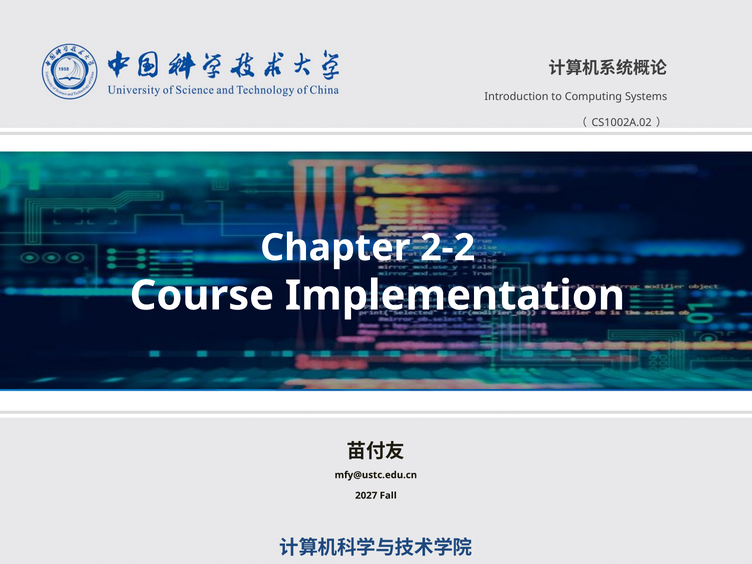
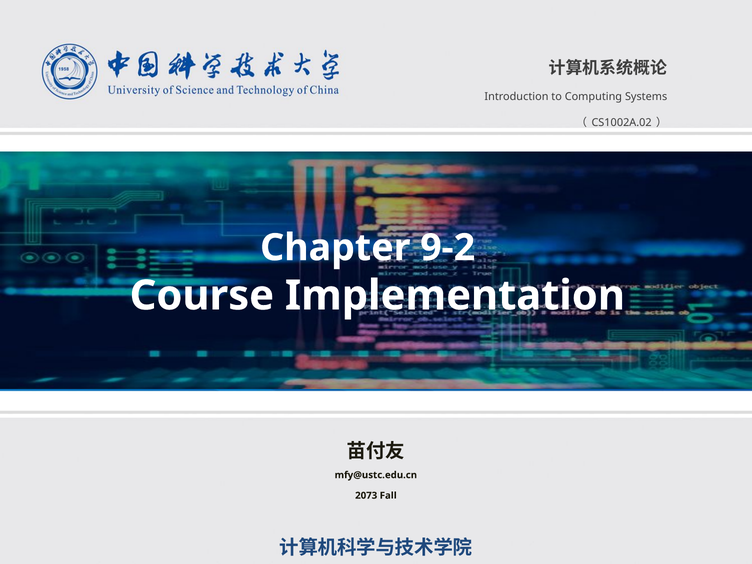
2-2: 2-2 -> 9-2 (448, 248)
2027: 2027 -> 2073 (366, 496)
